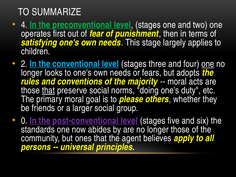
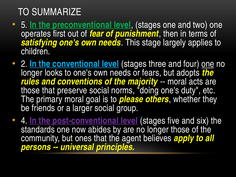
4: 4 -> 5 (24, 25)
that underline: present -> none (48, 90)
0: 0 -> 4 (24, 121)
